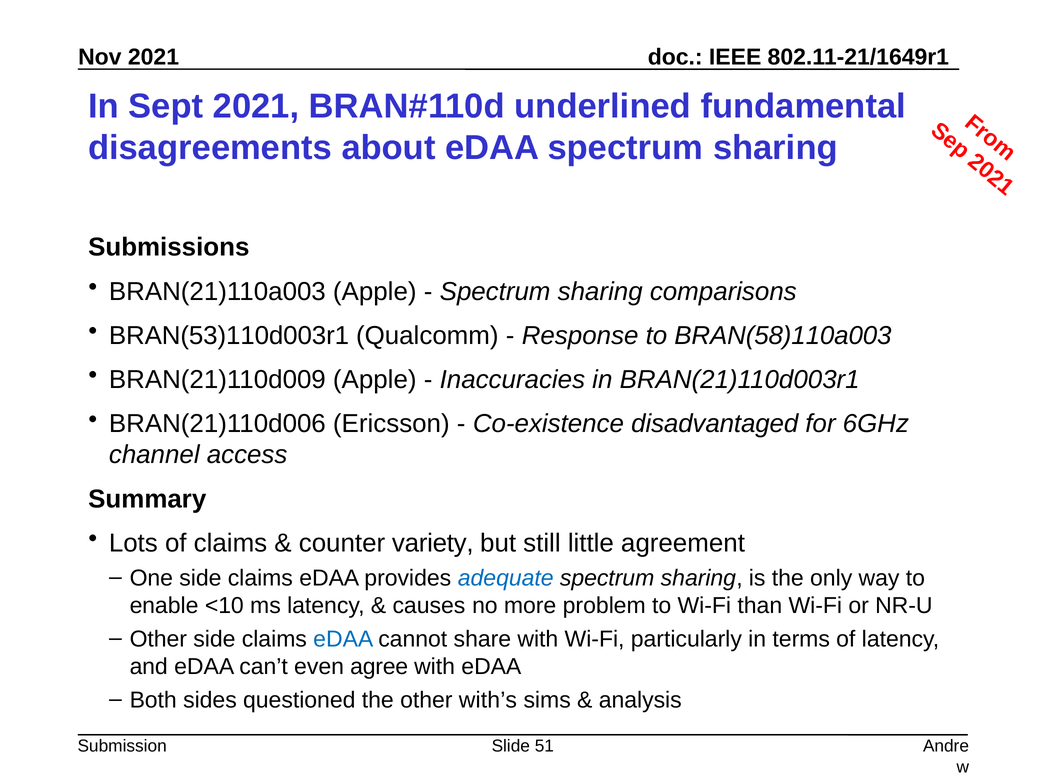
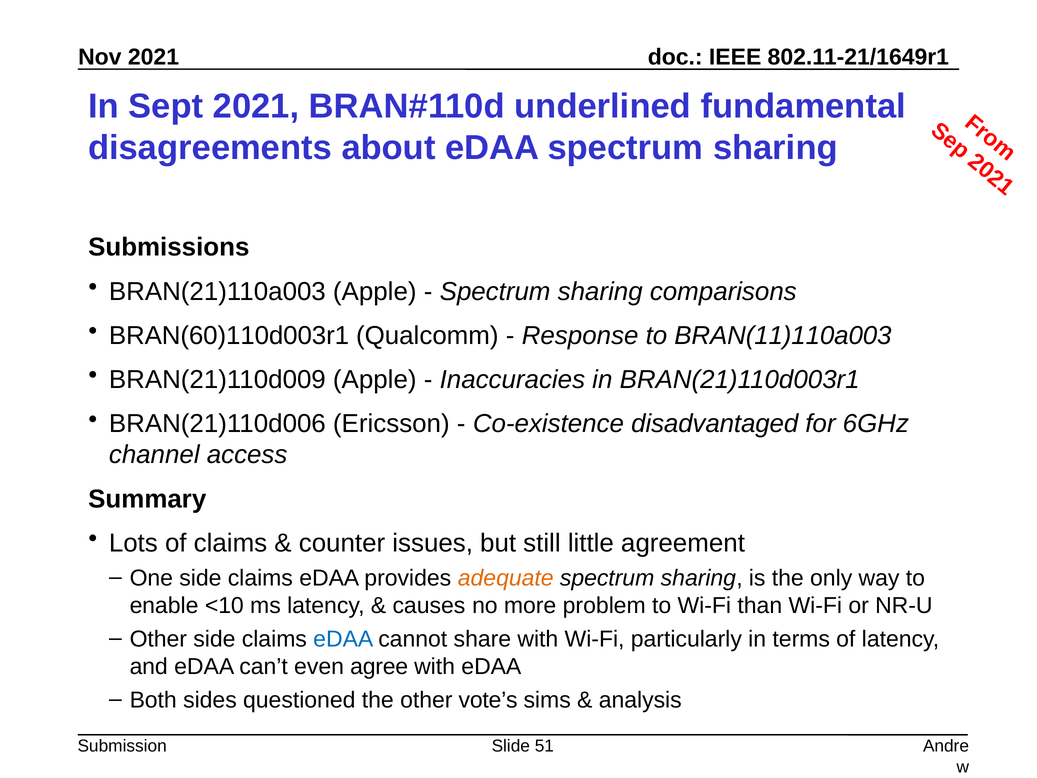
BRAN(53)110d003r1: BRAN(53)110d003r1 -> BRAN(60)110d003r1 (229, 335)
BRAN(58)110a003: BRAN(58)110a003 -> BRAN(11)110a003 (783, 335)
variety: variety -> issues (433, 543)
adequate colour: blue -> orange (506, 578)
with’s: with’s -> vote’s (488, 700)
